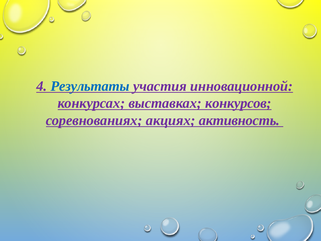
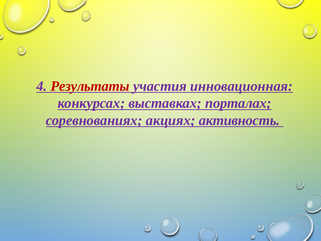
Результаты colour: blue -> red (90, 86)
инновационной: инновационной -> инновационная (242, 86)
конкурсов: конкурсов -> порталах (238, 103)
